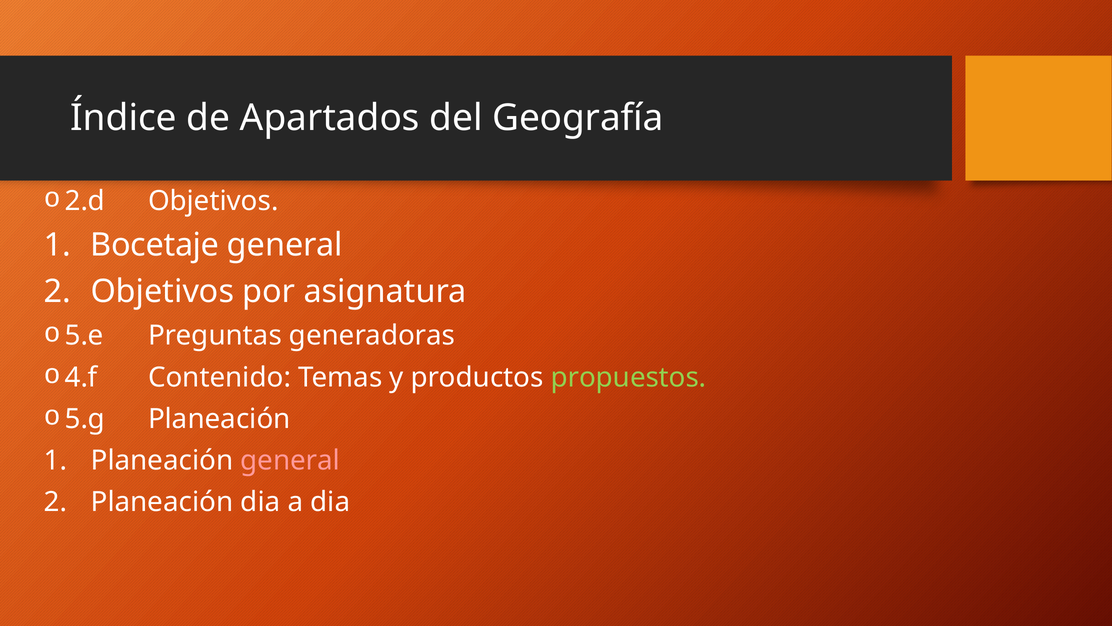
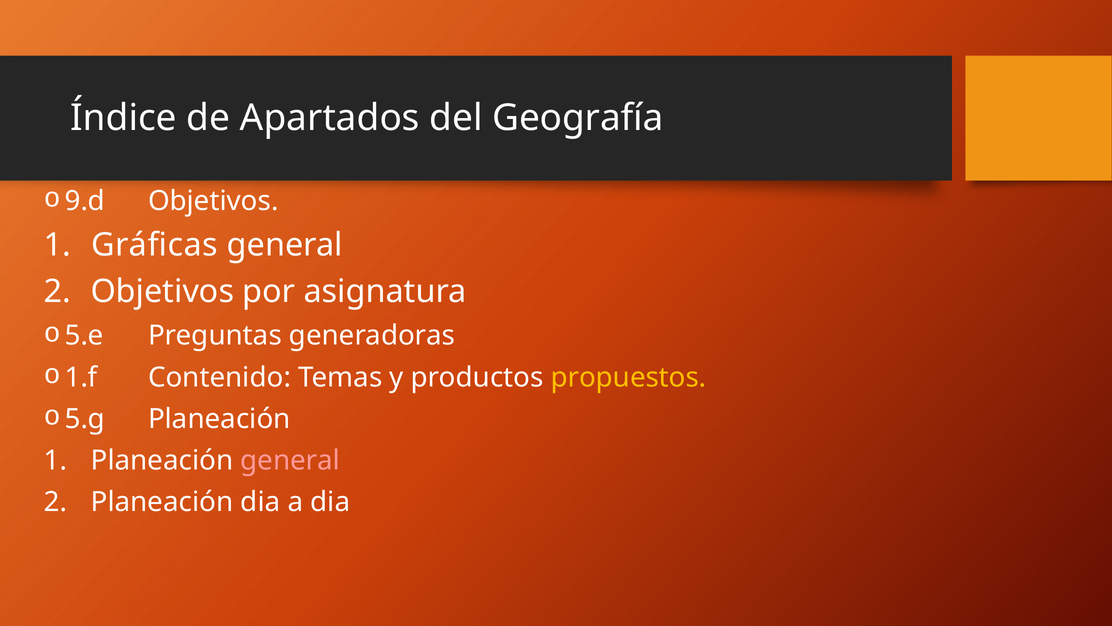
2.d: 2.d -> 9.d (85, 201)
Bocetaje: Bocetaje -> Gráficas (154, 245)
4.f: 4.f -> 1.f (81, 377)
propuestos colour: light green -> yellow (629, 377)
